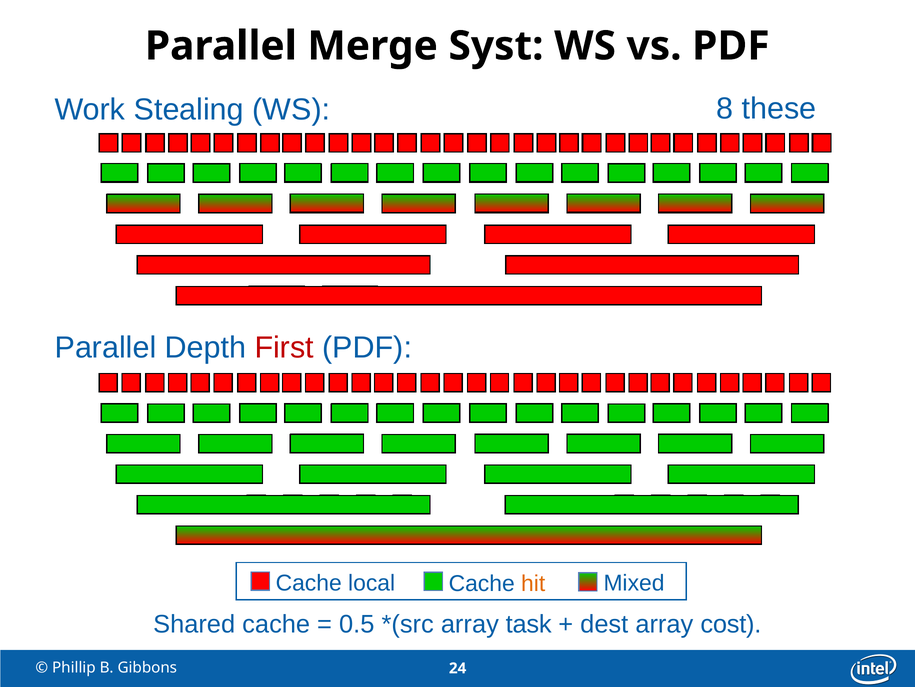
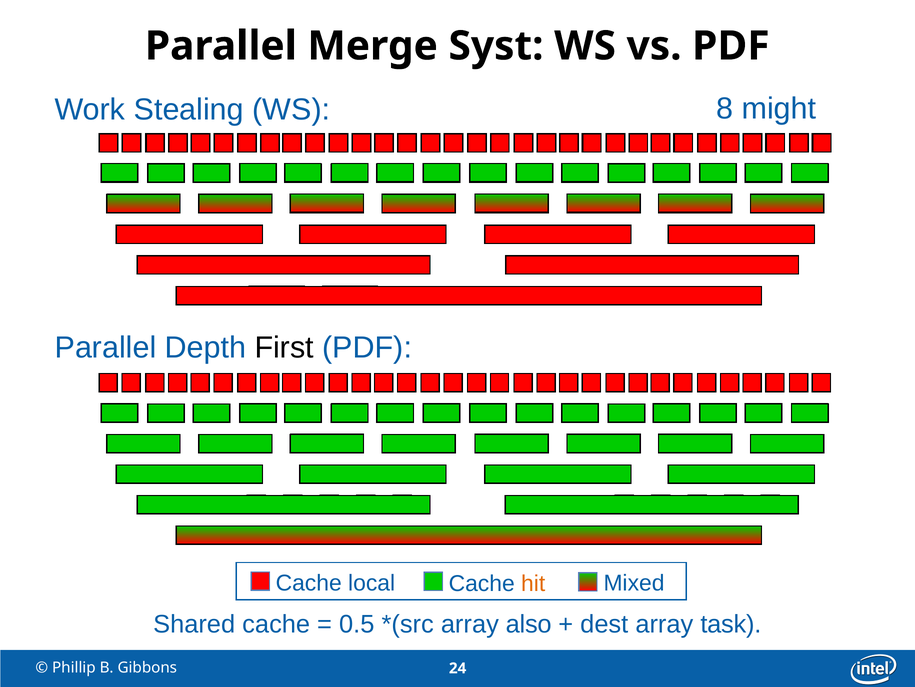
these: these -> might (779, 108)
First colour: red -> black (284, 348)
task: task -> also (529, 623)
cost: cost -> task (731, 623)
